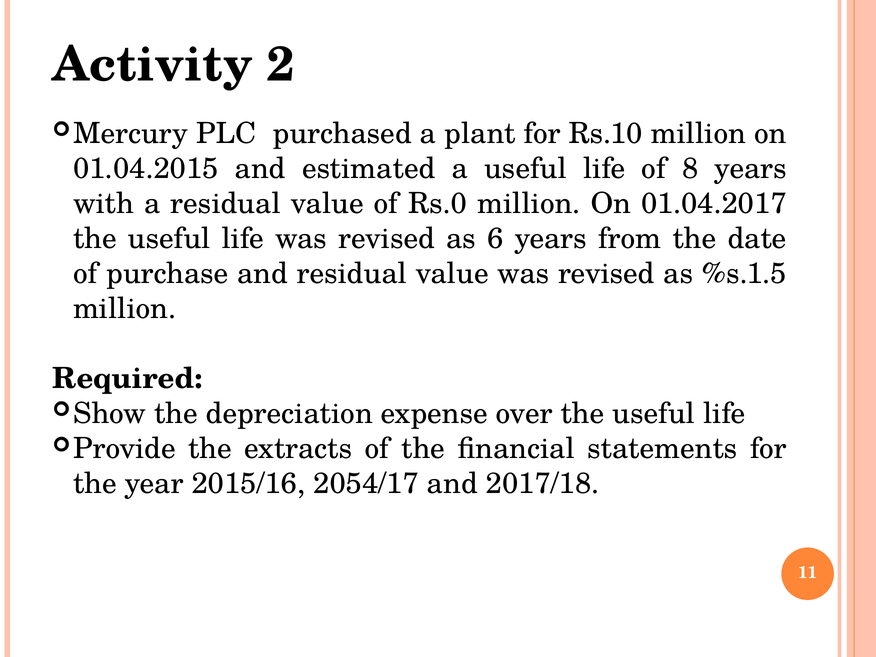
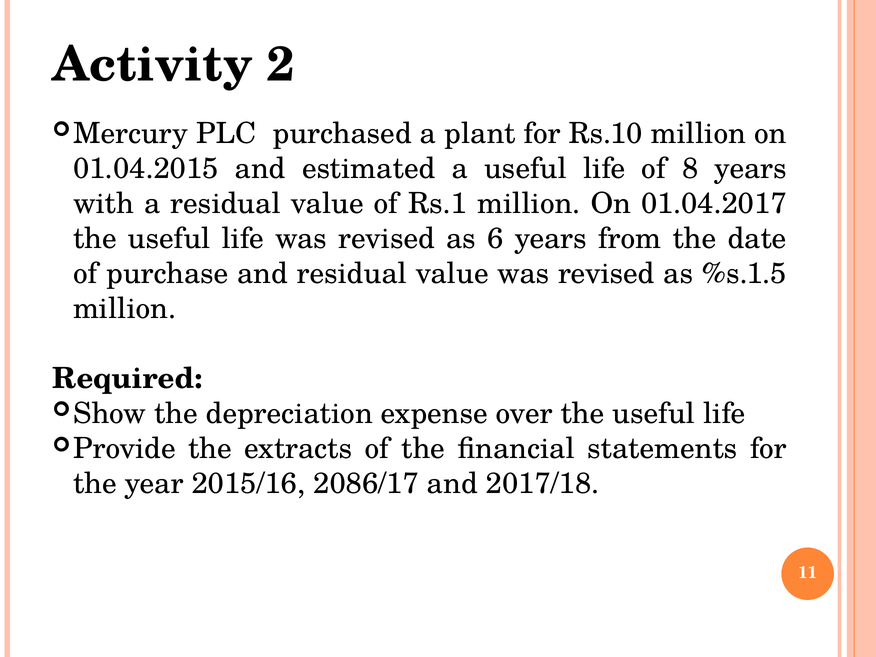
Rs.0: Rs.0 -> Rs.1 (438, 203)
2054/17: 2054/17 -> 2086/17 (366, 484)
